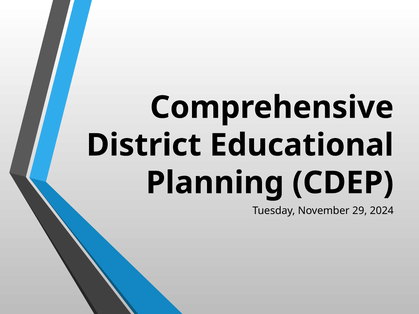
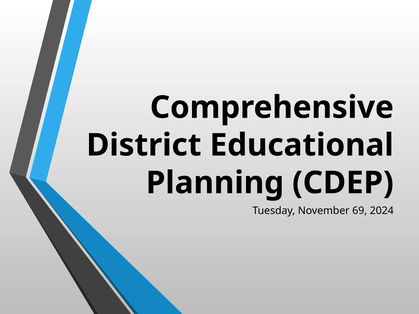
29: 29 -> 69 (360, 211)
